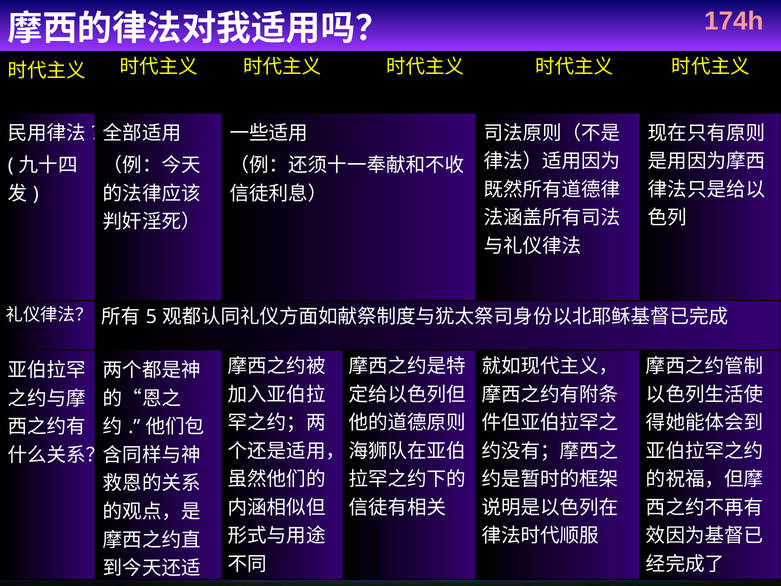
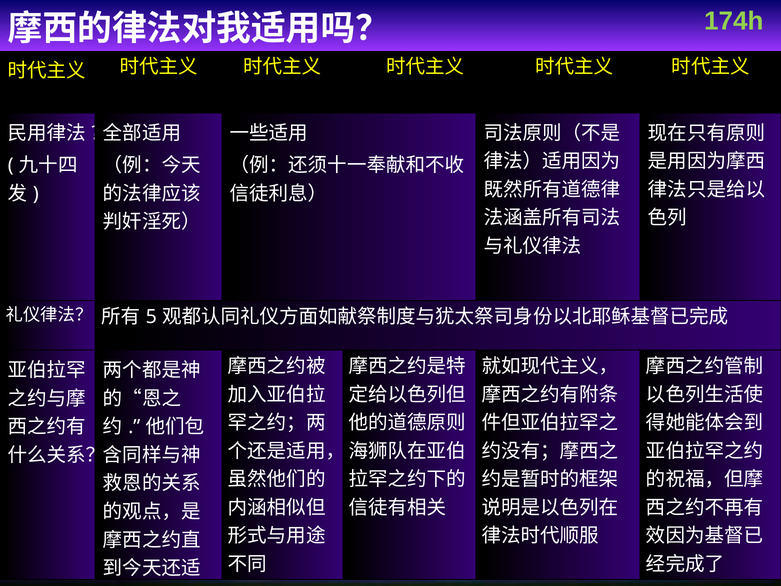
174h colour: pink -> light green (734, 21)
